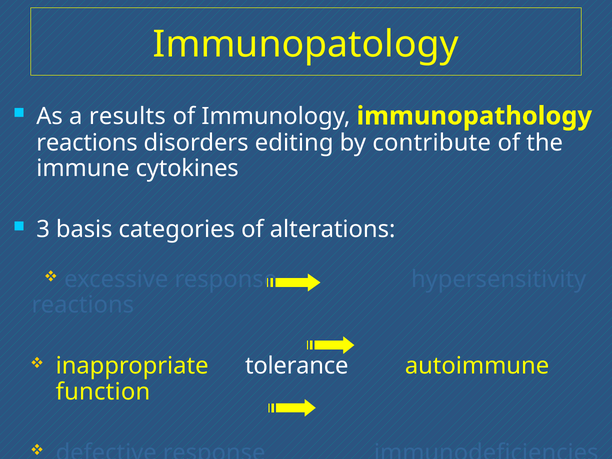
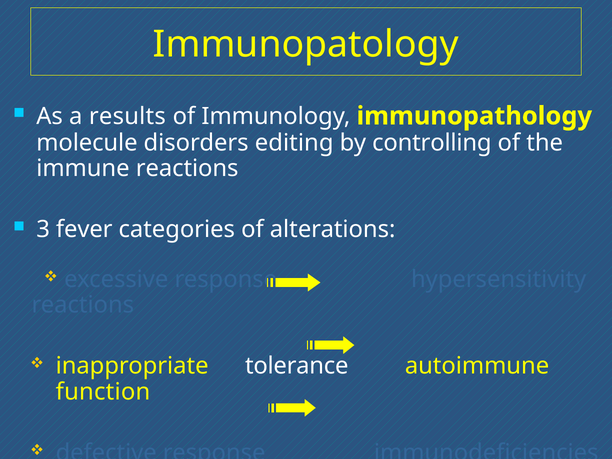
reactions: reactions -> molecule (87, 143)
contribute: contribute -> controlling (432, 143)
immune cytokines: cytokines -> reactions (187, 168)
basis: basis -> fever (84, 229)
